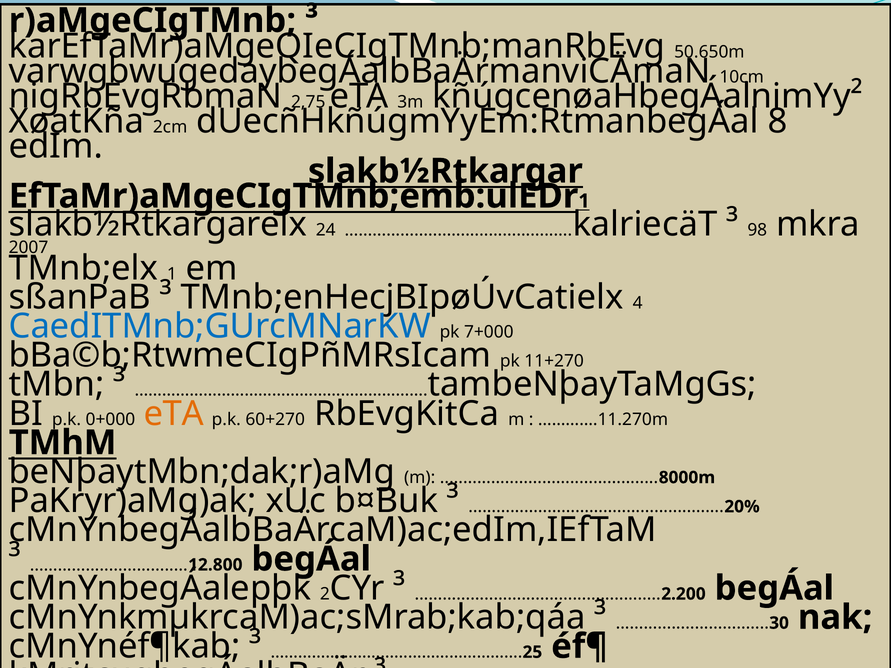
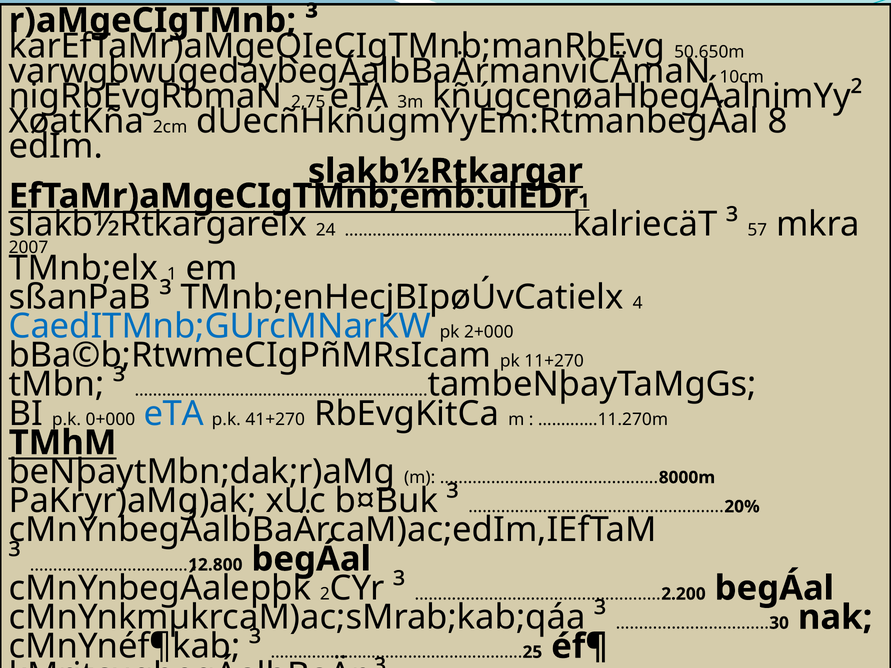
98: 98 -> 57 (757, 230)
7+000: 7+000 -> 2+000 (489, 332)
eTA colour: orange -> blue (174, 414)
60+270: 60+270 -> 41+270 (275, 419)
